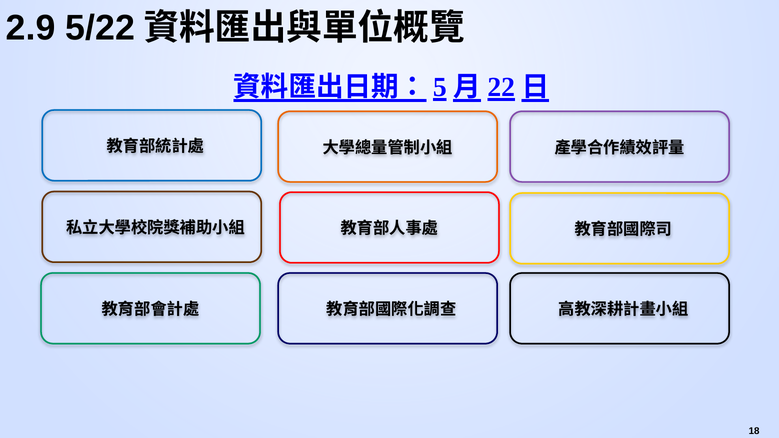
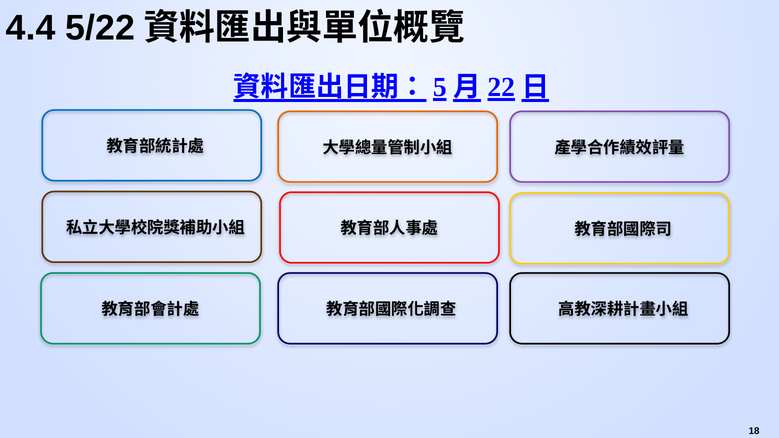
2.9: 2.9 -> 4.4 (31, 28)
